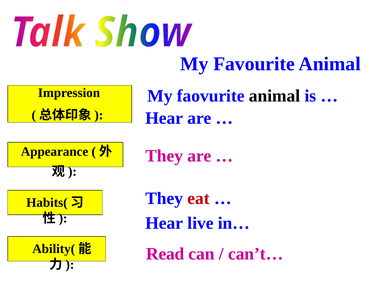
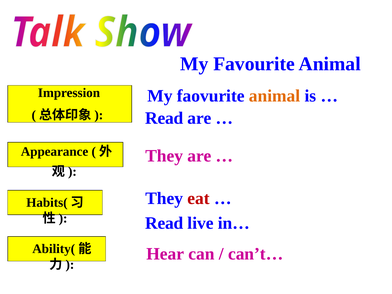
animal colour: black -> orange (275, 96)
Hear: Hear -> Read (164, 118)
Hear: Hear -> Read (164, 223)
Read: Read -> Hear (165, 254)
